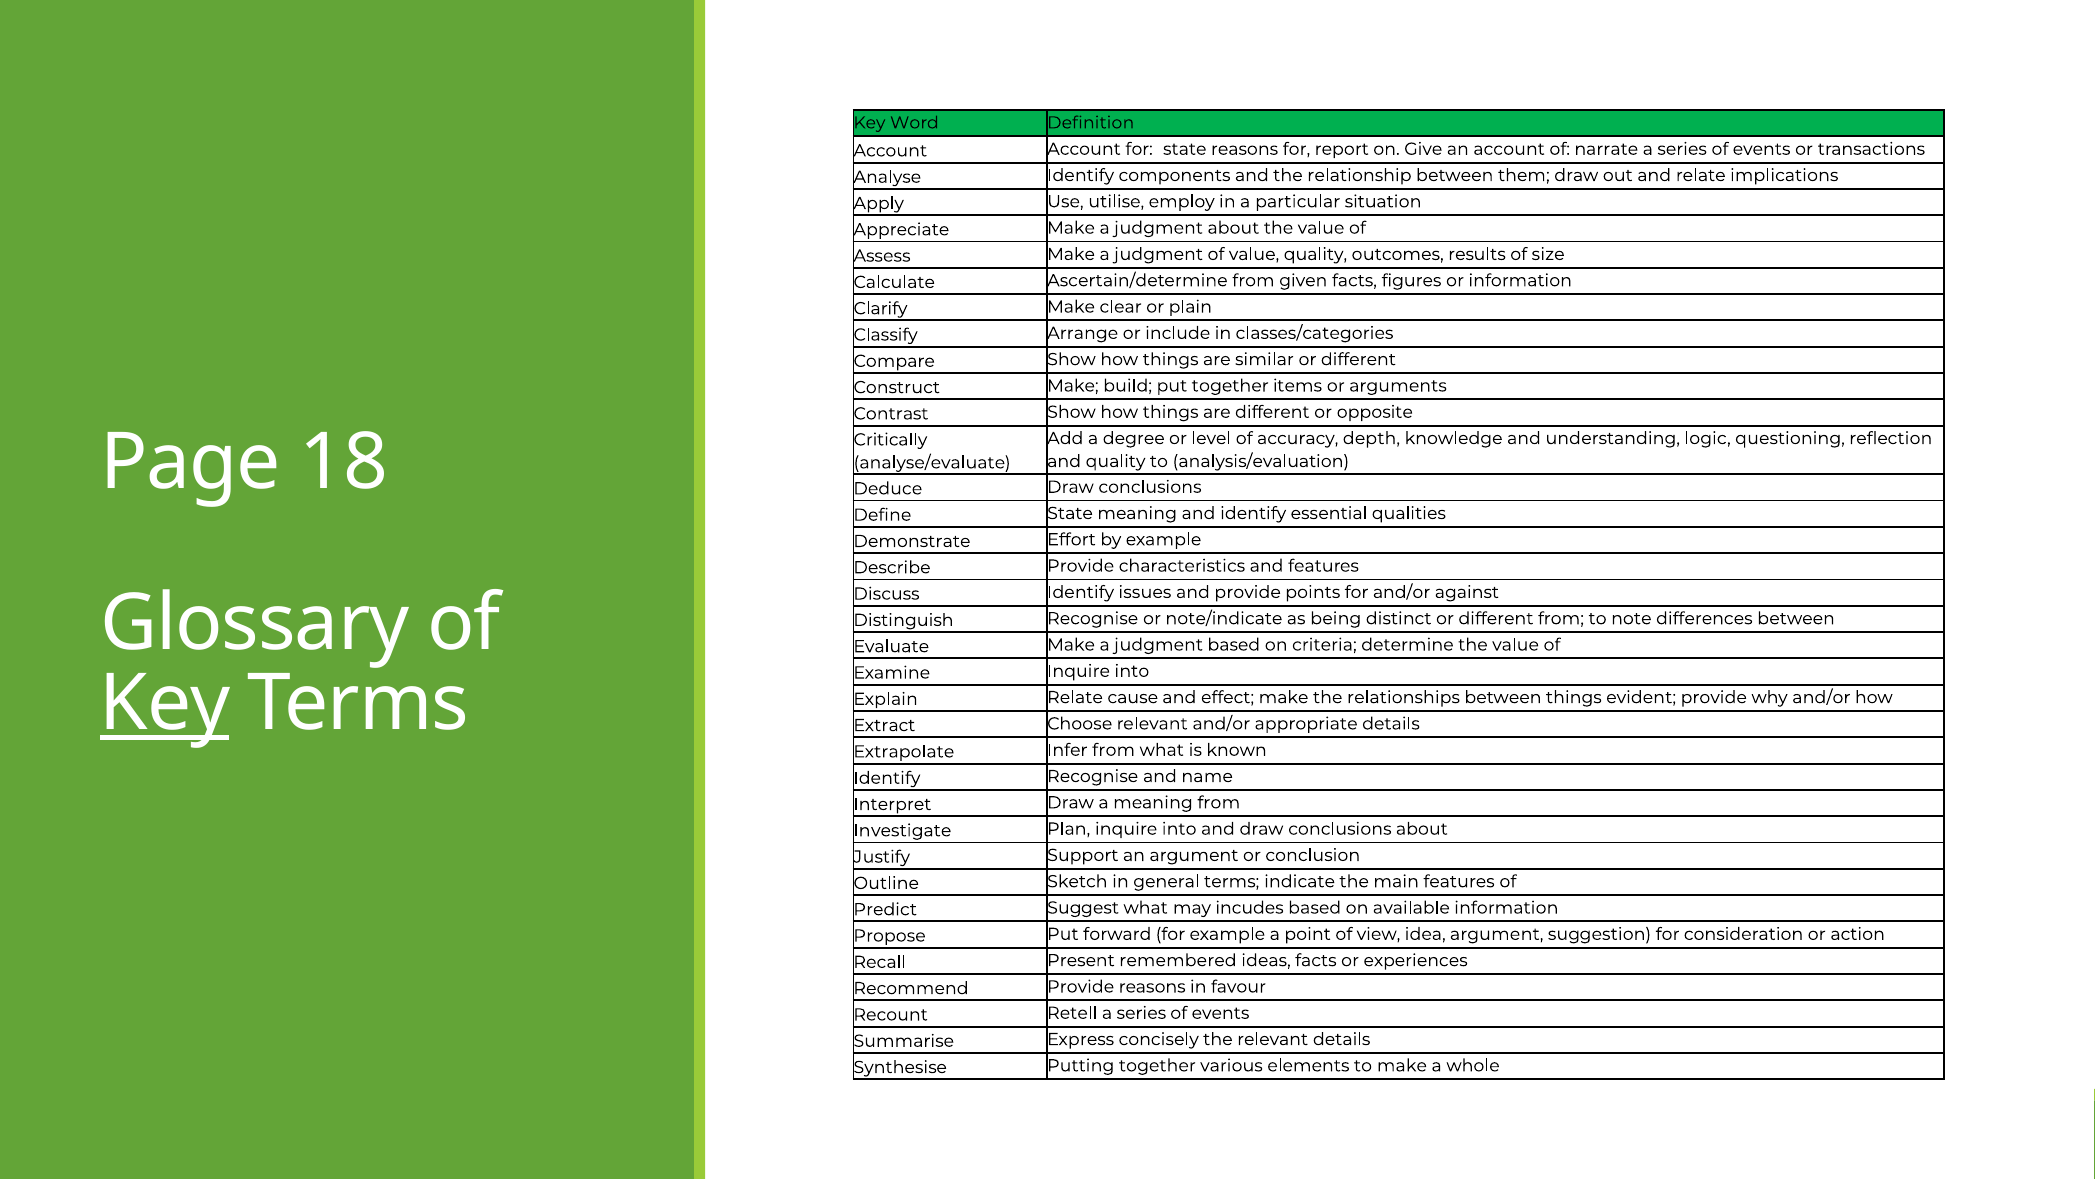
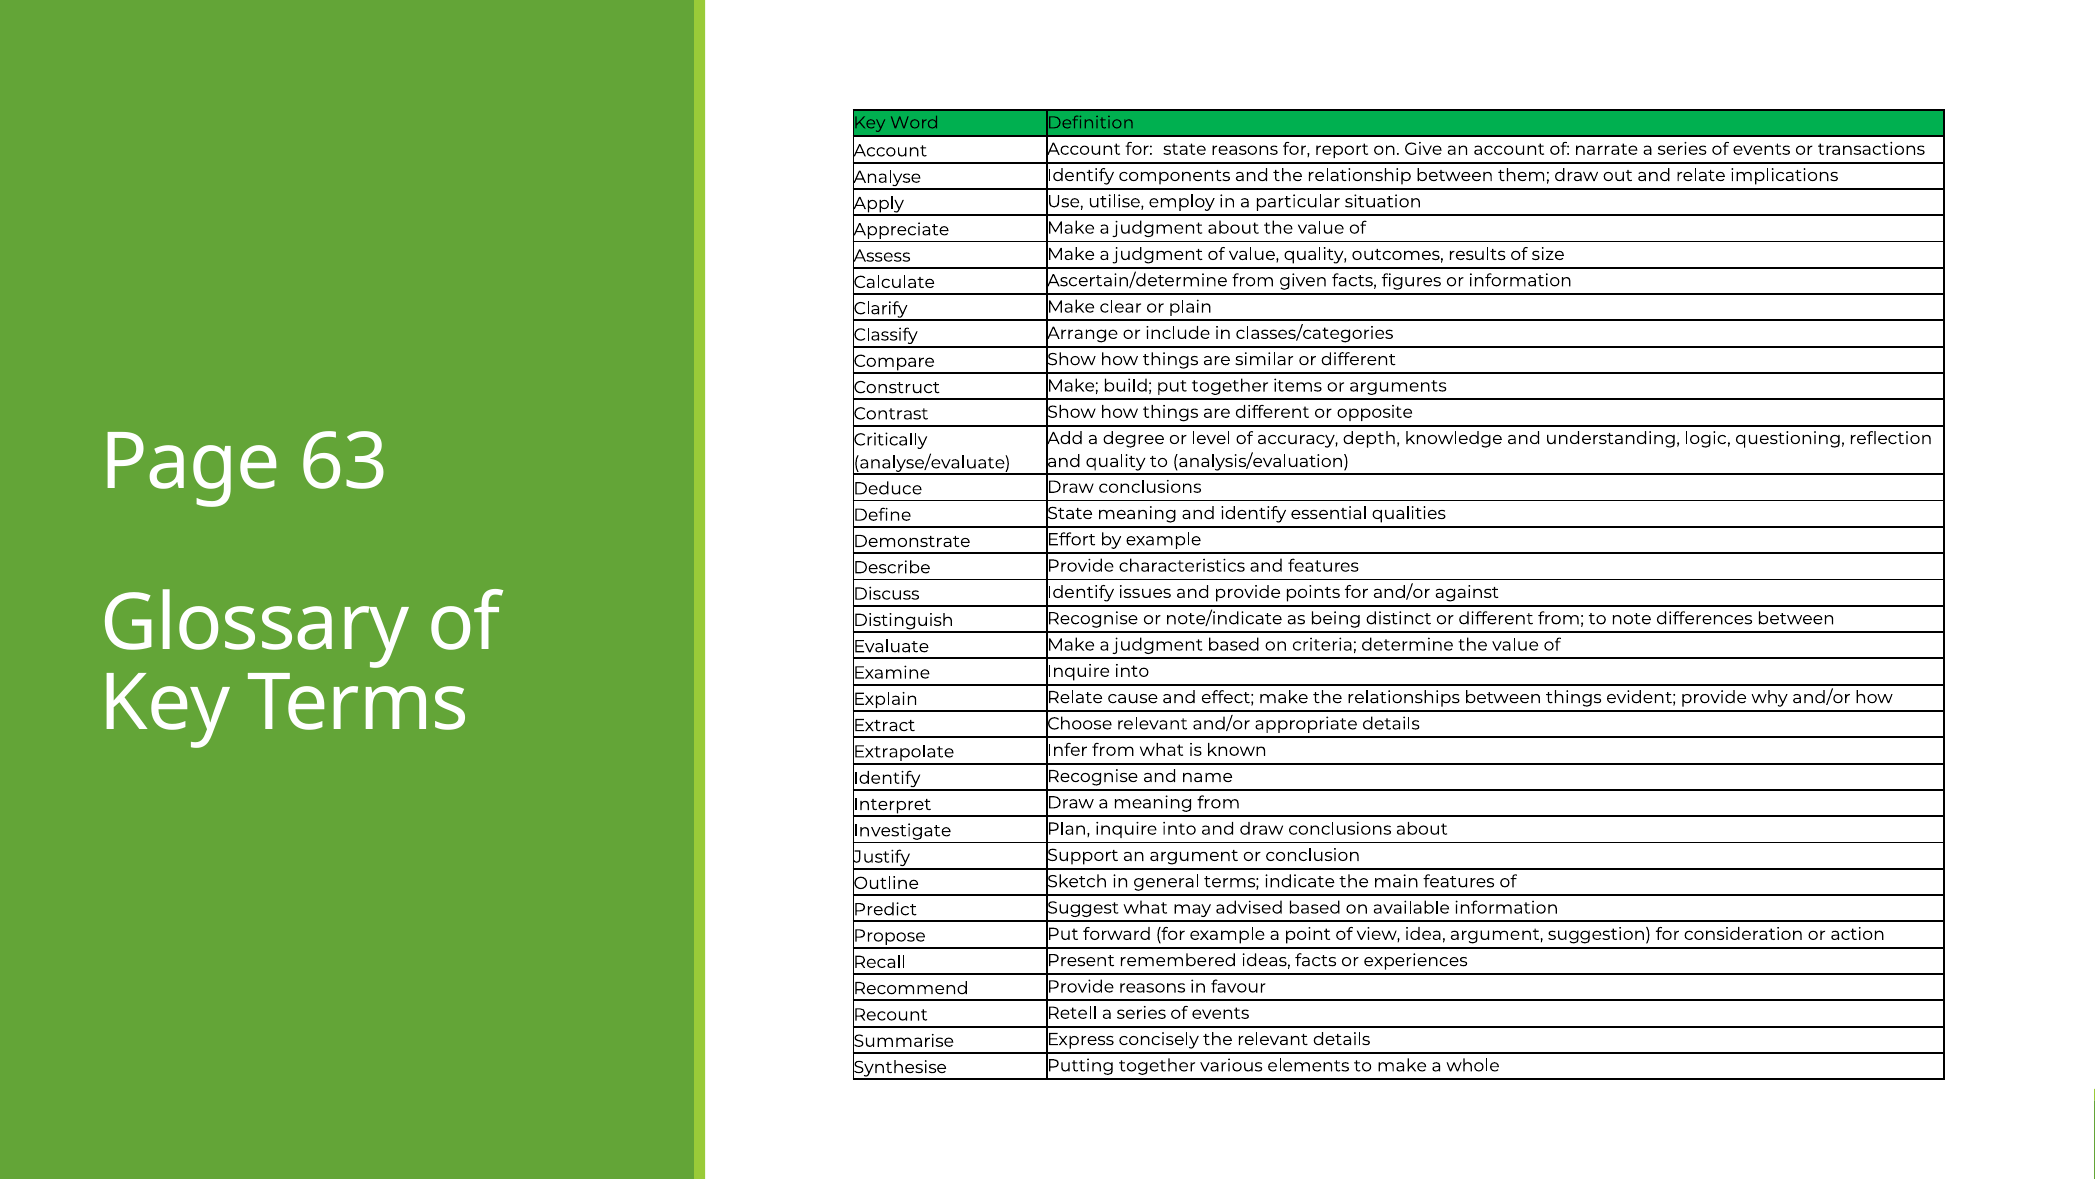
18: 18 -> 63 (344, 463)
Key underline: present -> none (165, 703)
incudes: incudes -> advised (1249, 907)
